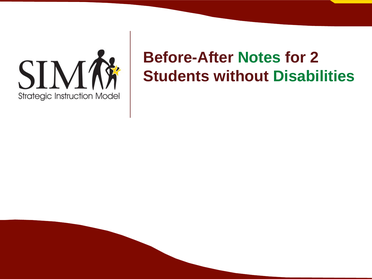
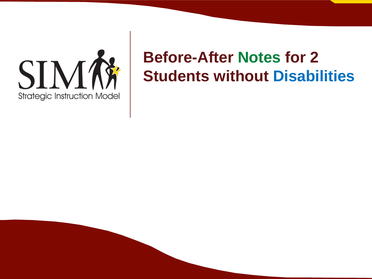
Disabilities colour: green -> blue (314, 76)
